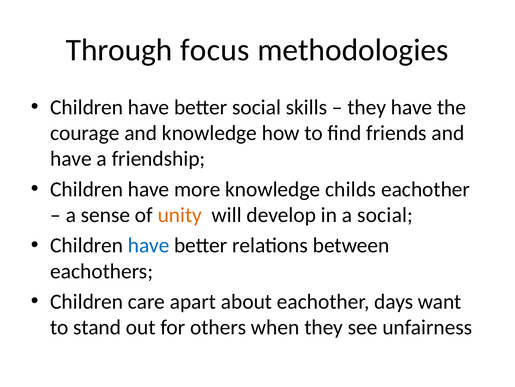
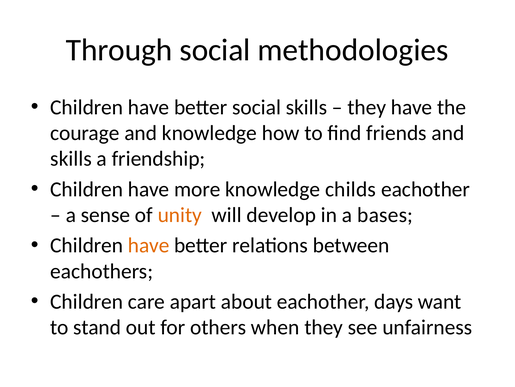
Through focus: focus -> social (215, 50)
have: have -> skills (71, 159)
a social: social -> bases (385, 215)
have colour: blue -> orange (149, 245)
